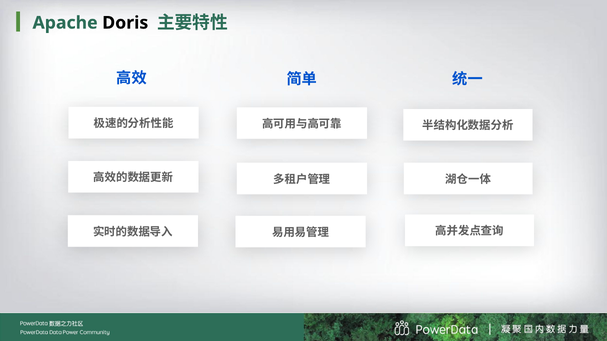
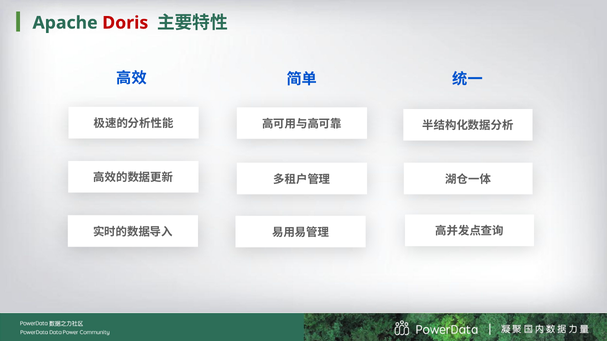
Doris colour: black -> red (125, 23)
